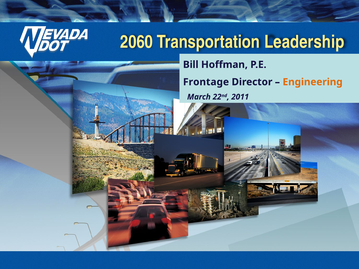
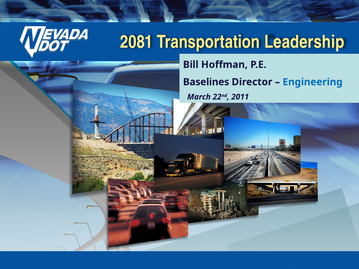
2060: 2060 -> 2081 (137, 42)
Frontage: Frontage -> Baselines (206, 82)
Engineering colour: orange -> blue (313, 82)
